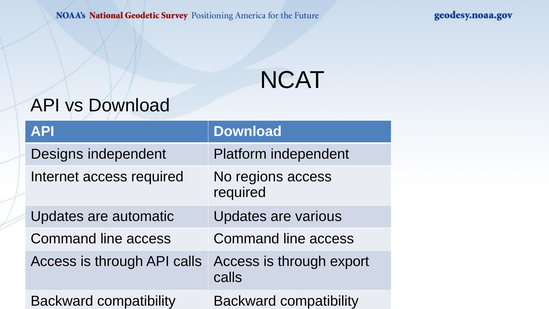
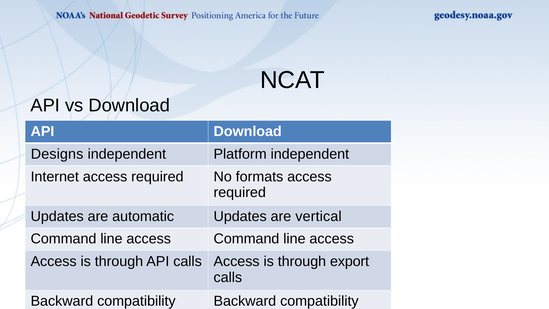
regions: regions -> formats (260, 177)
various: various -> vertical (318, 216)
